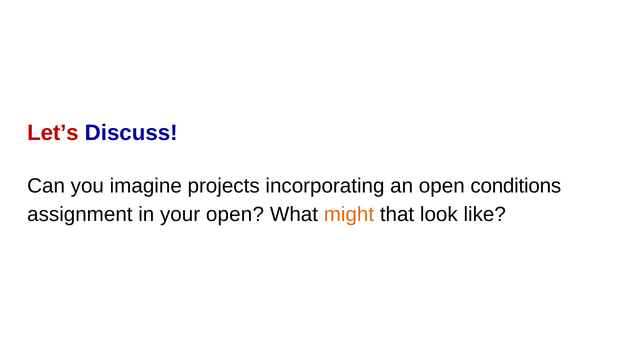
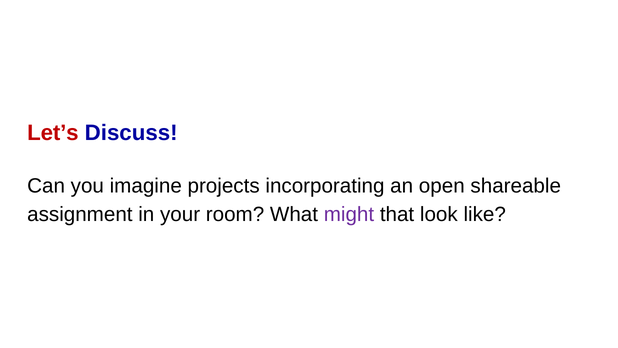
conditions: conditions -> shareable (516, 186)
your open: open -> room (235, 214)
might colour: orange -> purple (349, 214)
